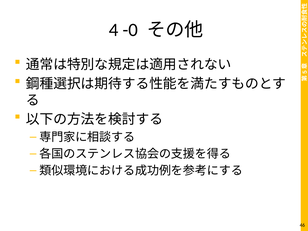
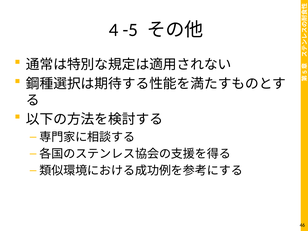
-0: -0 -> -5 (130, 30)
